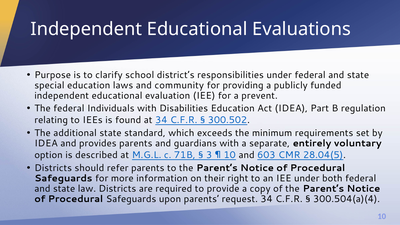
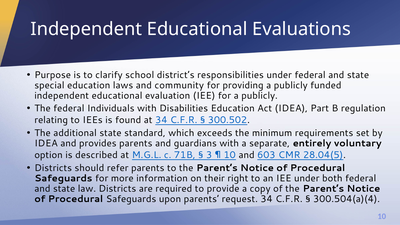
for a prevent: prevent -> publicly (260, 96)
